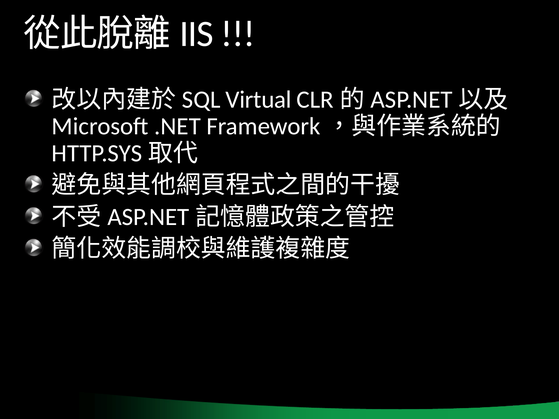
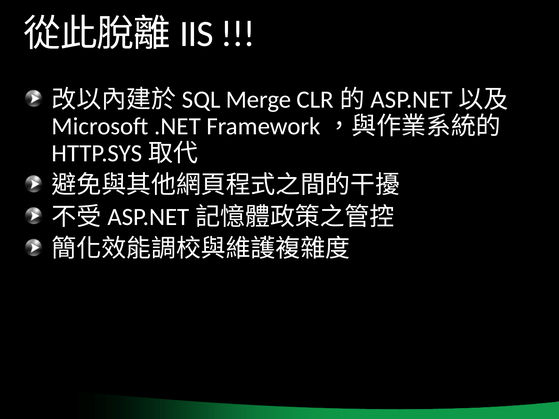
Virtual: Virtual -> Merge (259, 100)
